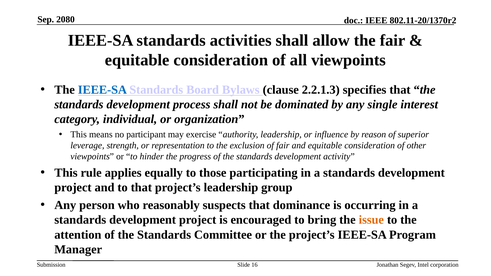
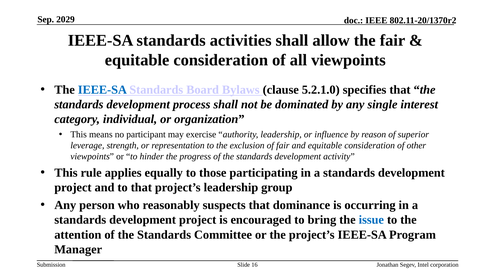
2080: 2080 -> 2029 (66, 20)
2.2.1.3: 2.2.1.3 -> 5.2.1.0 (321, 90)
issue colour: orange -> blue (371, 220)
